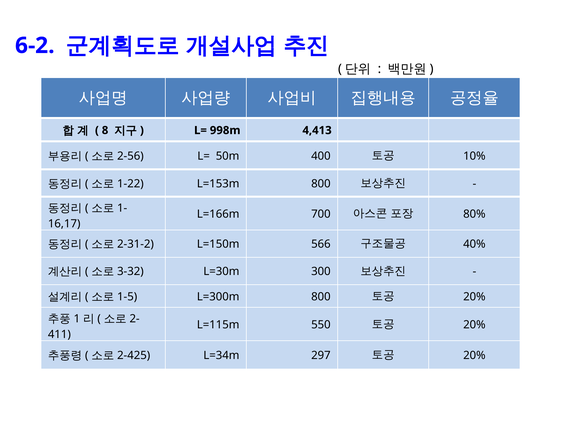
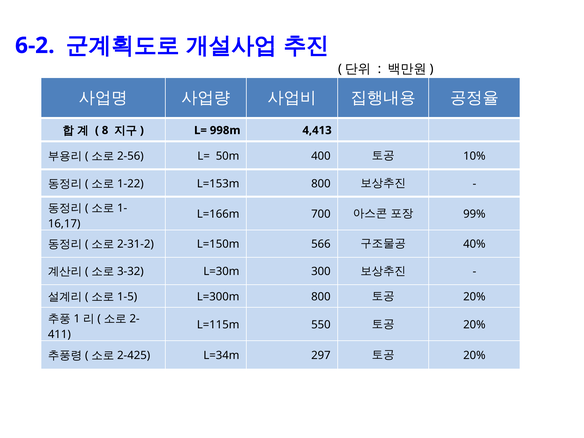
80%: 80% -> 99% (474, 214)
